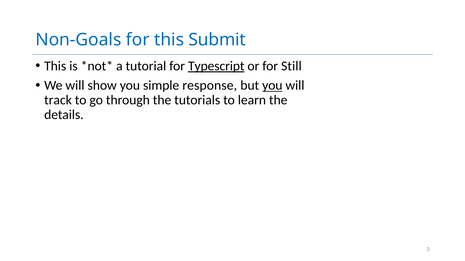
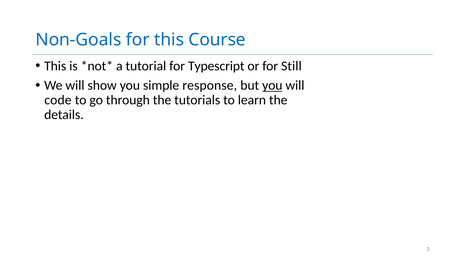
Submit: Submit -> Course (217, 40)
Typescript underline: present -> none (216, 66)
track: track -> code (58, 100)
